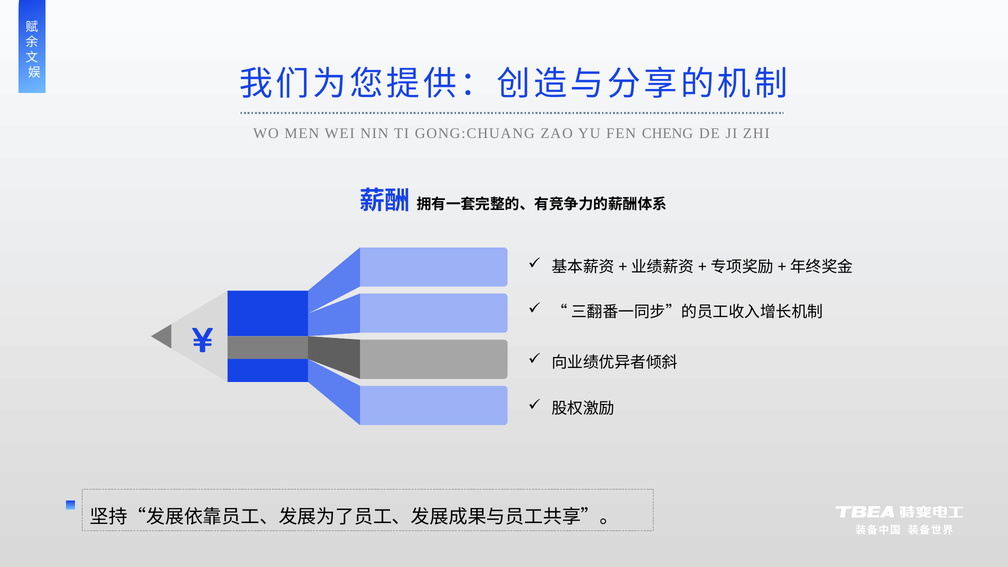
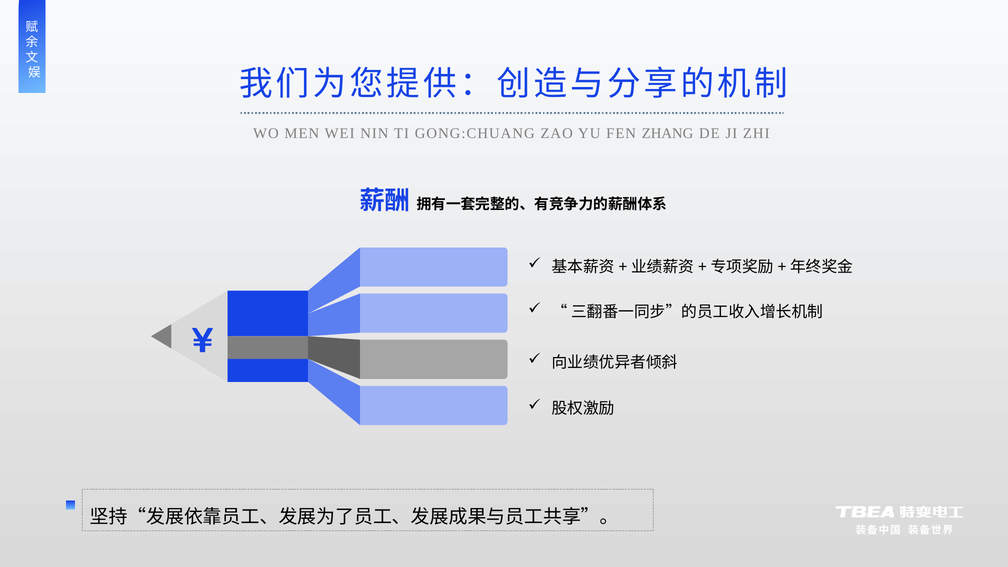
CHENG: CHENG -> ZHANG (668, 133)
